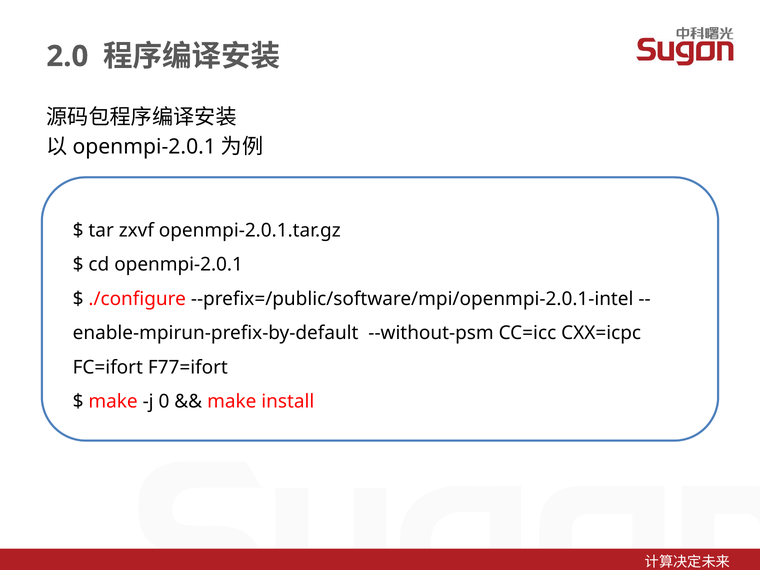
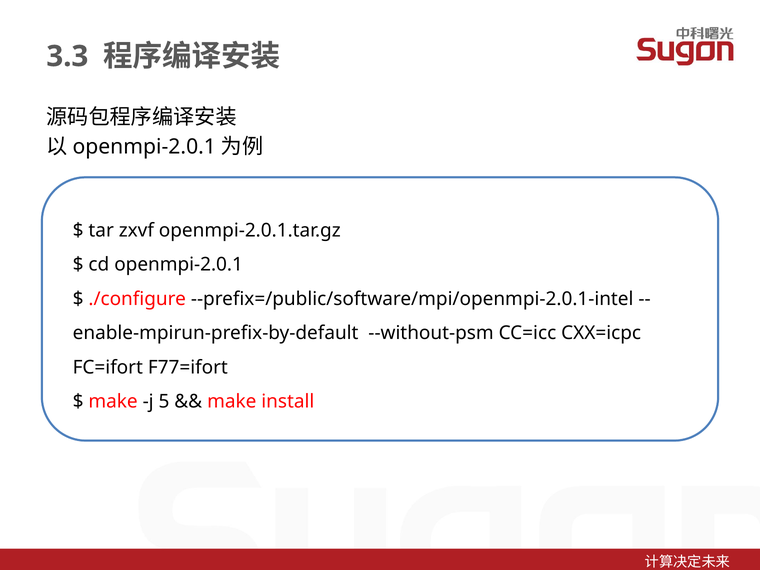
2.0: 2.0 -> 3.3 (67, 56)
0: 0 -> 5 (164, 401)
